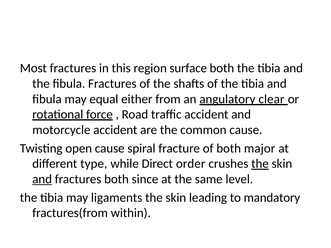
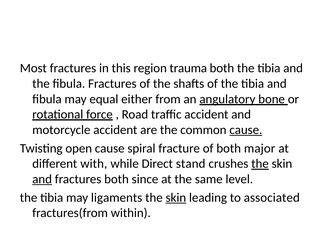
surface: surface -> trauma (188, 68)
clear: clear -> bone (272, 99)
cause underline: none -> present (246, 130)
type: type -> with (94, 164)
order: order -> stand (191, 164)
skin underline: none -> present (176, 198)
mandatory: mandatory -> associated (272, 198)
